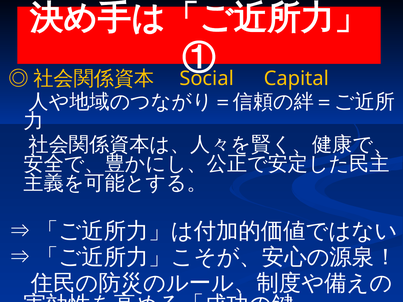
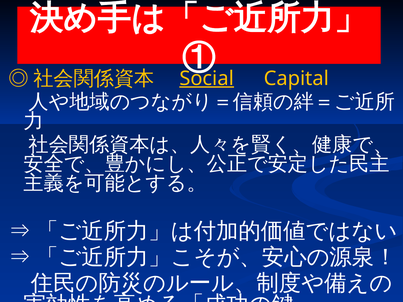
Social underline: none -> present (207, 78)
